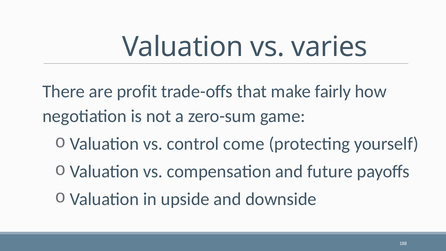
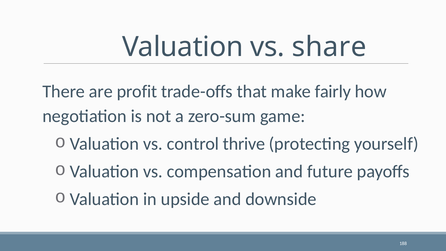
varies: varies -> share (329, 47)
come: come -> thrive (244, 144)
